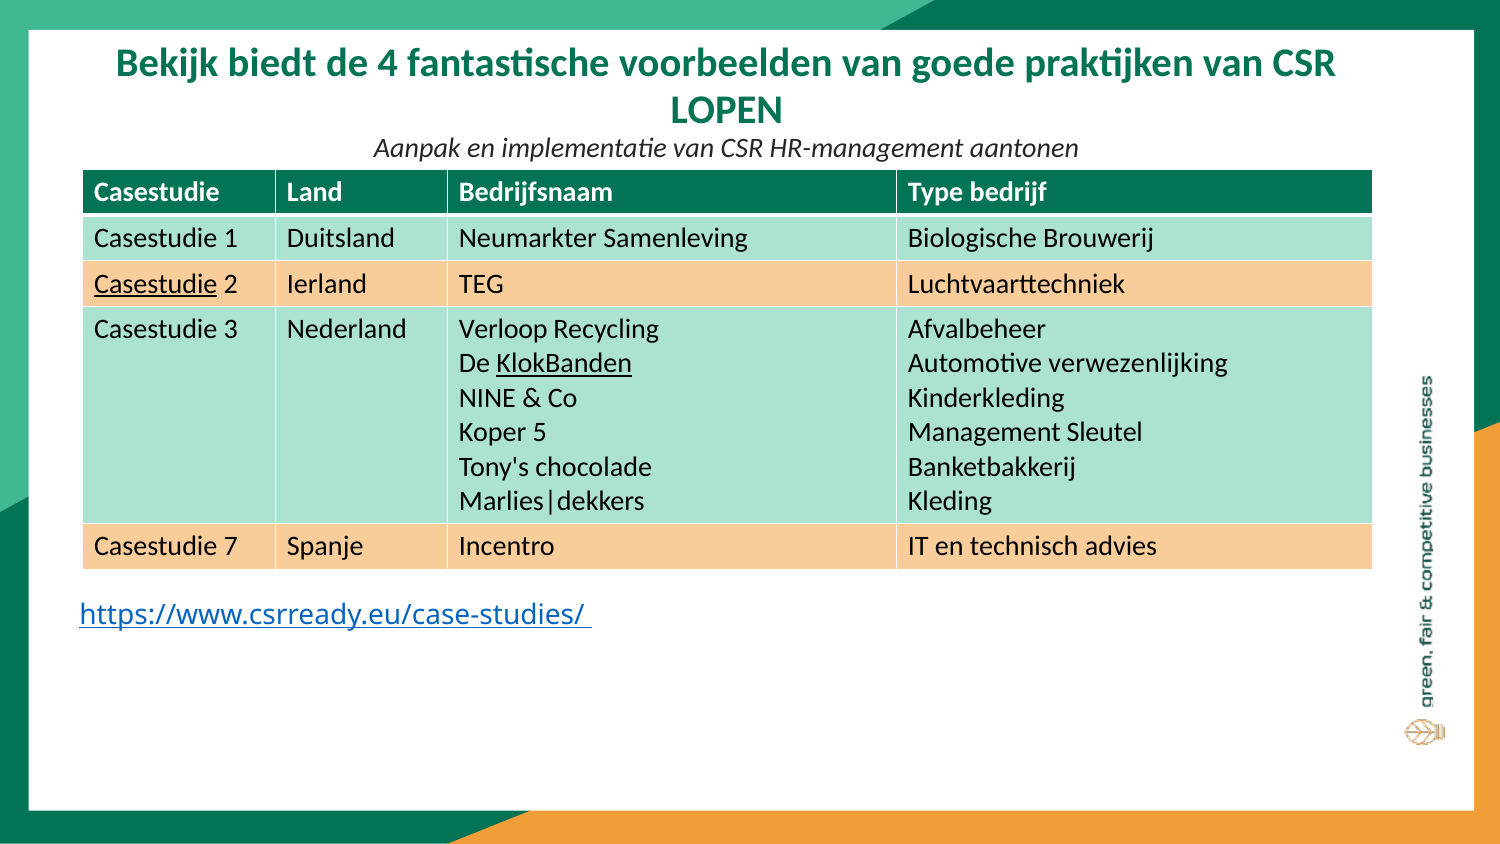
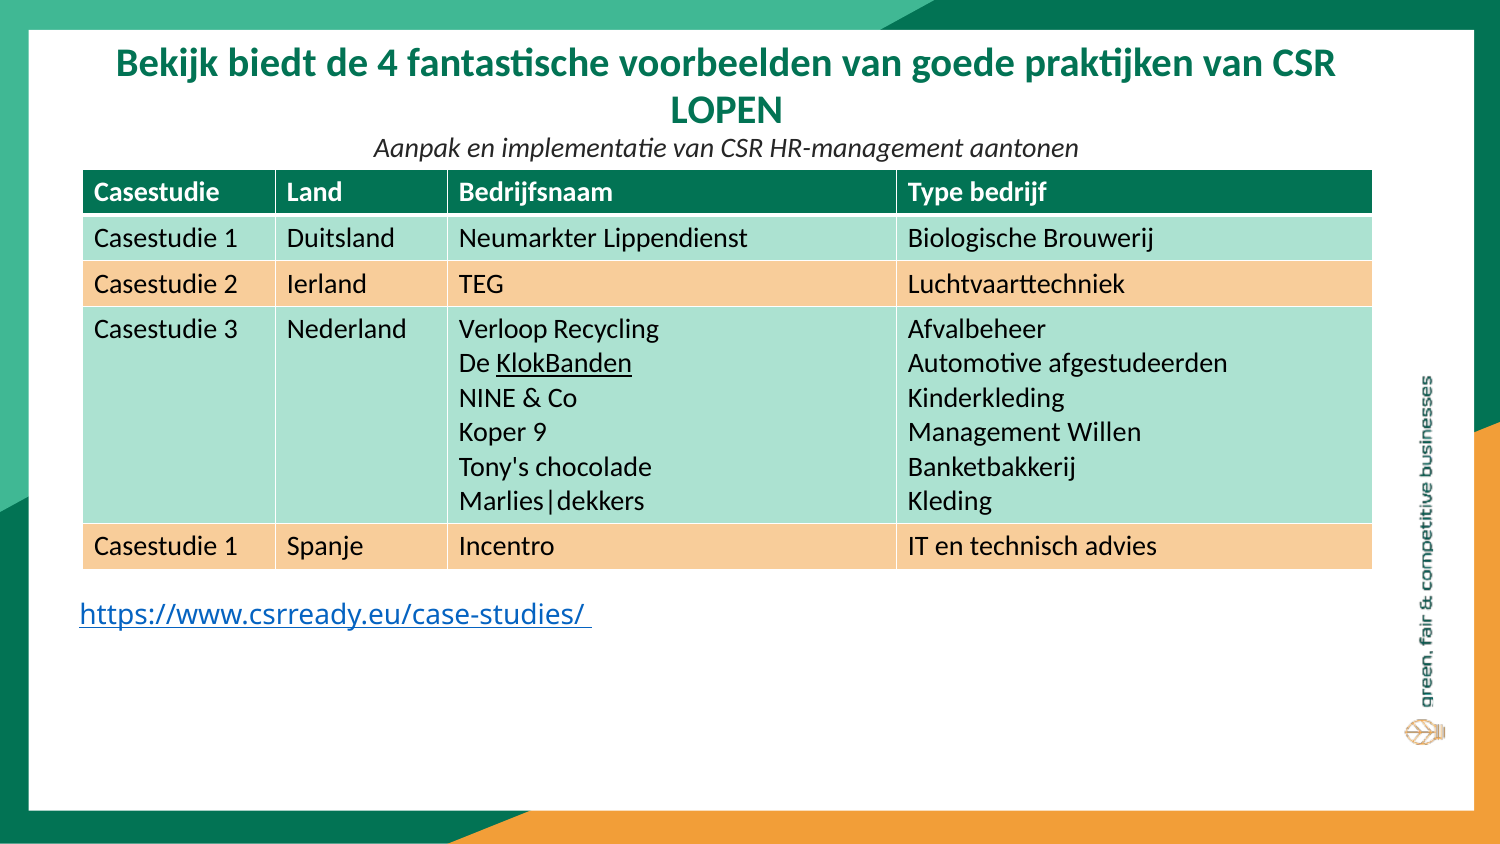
Samenleving: Samenleving -> Lippendienst (676, 238)
Casestudie underline: present -> none (156, 284)
verwezenlijking: verwezenlijking -> afgestudeerden (1138, 364)
5: 5 -> 9 (540, 432)
Sleutel: Sleutel -> Willen (1105, 432)
7: 7 -> 1 (231, 547)
